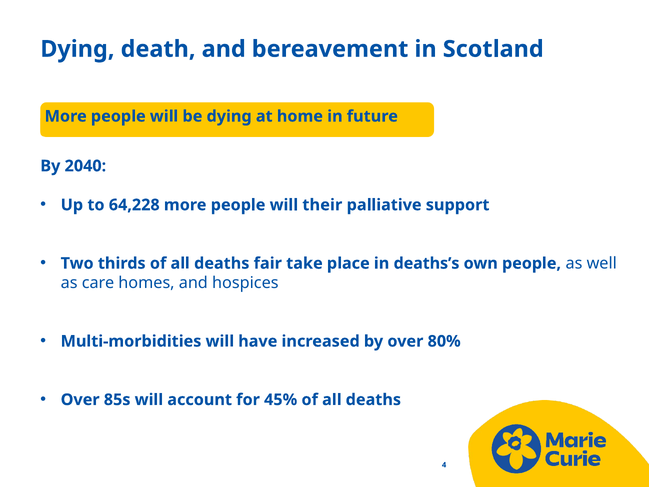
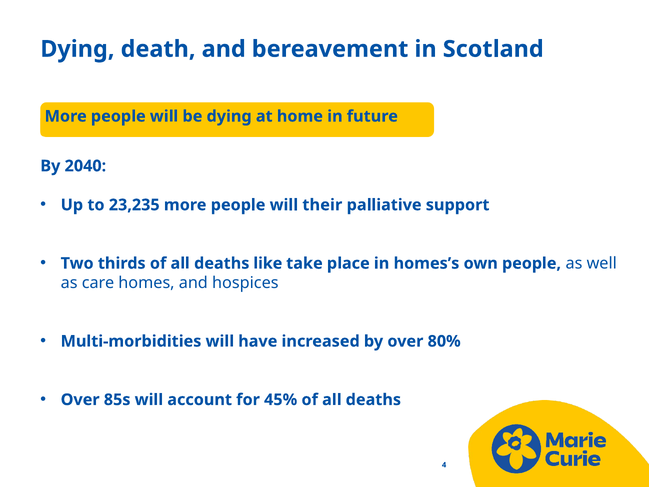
64,228: 64,228 -> 23,235 (134, 205)
fair: fair -> like (268, 263)
deaths’s: deaths’s -> homes’s (426, 263)
